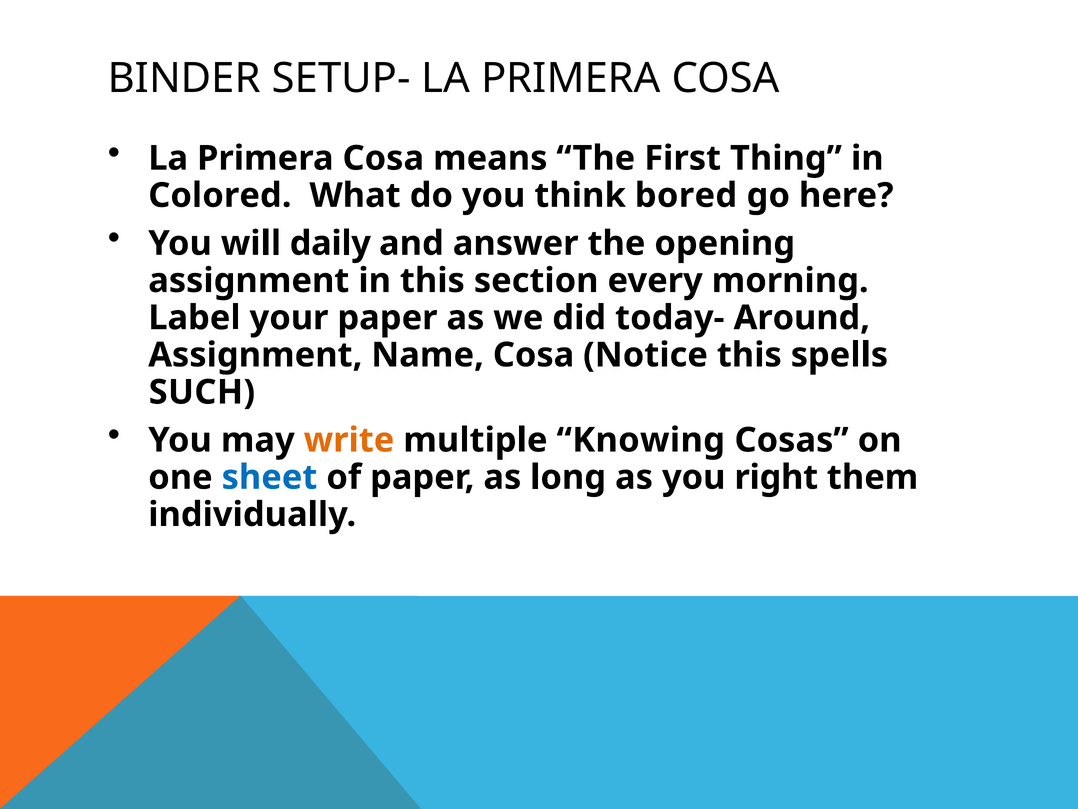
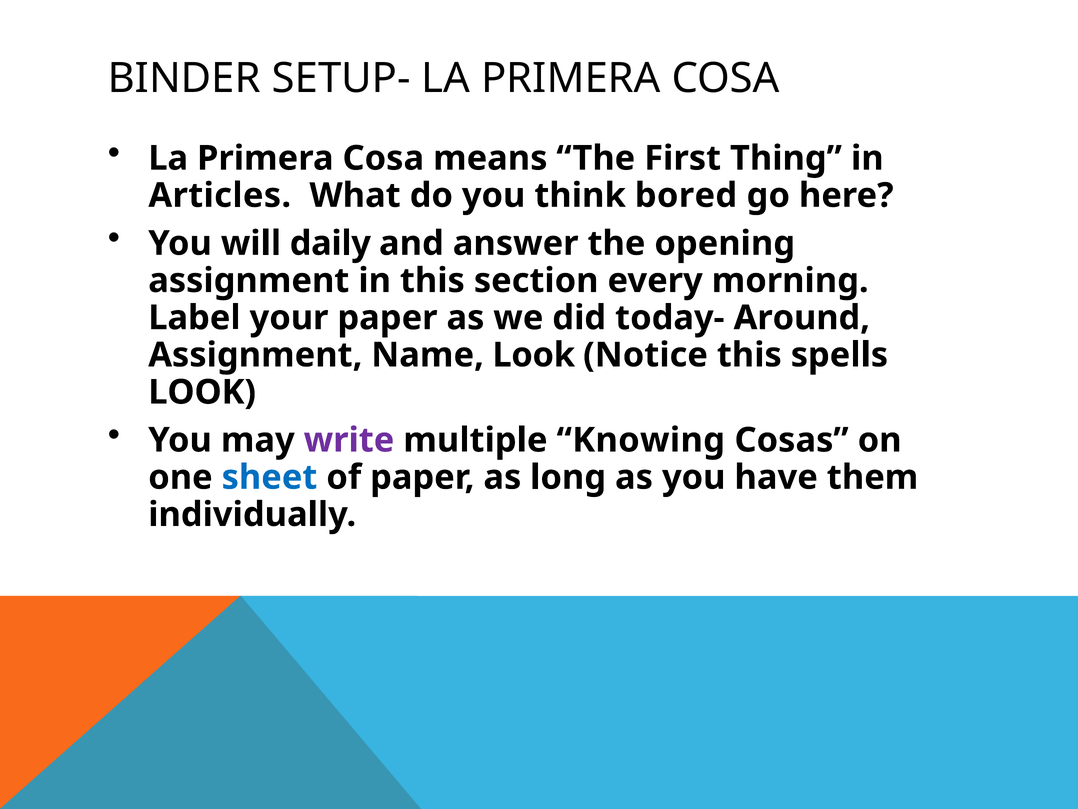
Colored: Colored -> Articles (220, 195)
Name Cosa: Cosa -> Look (534, 355)
SUCH: SUCH -> LOOK (202, 392)
write colour: orange -> purple (349, 440)
right: right -> have (776, 477)
